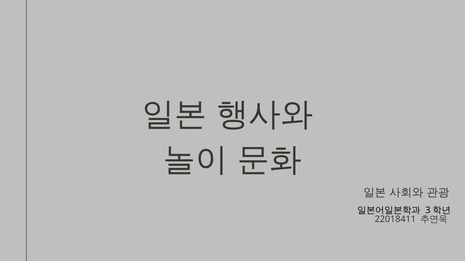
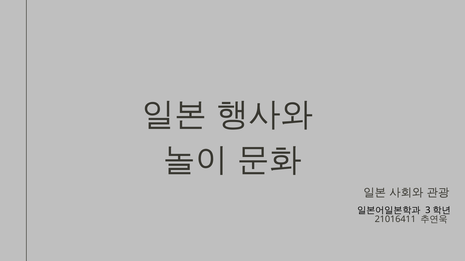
22018411: 22018411 -> 21016411 (395, 220)
